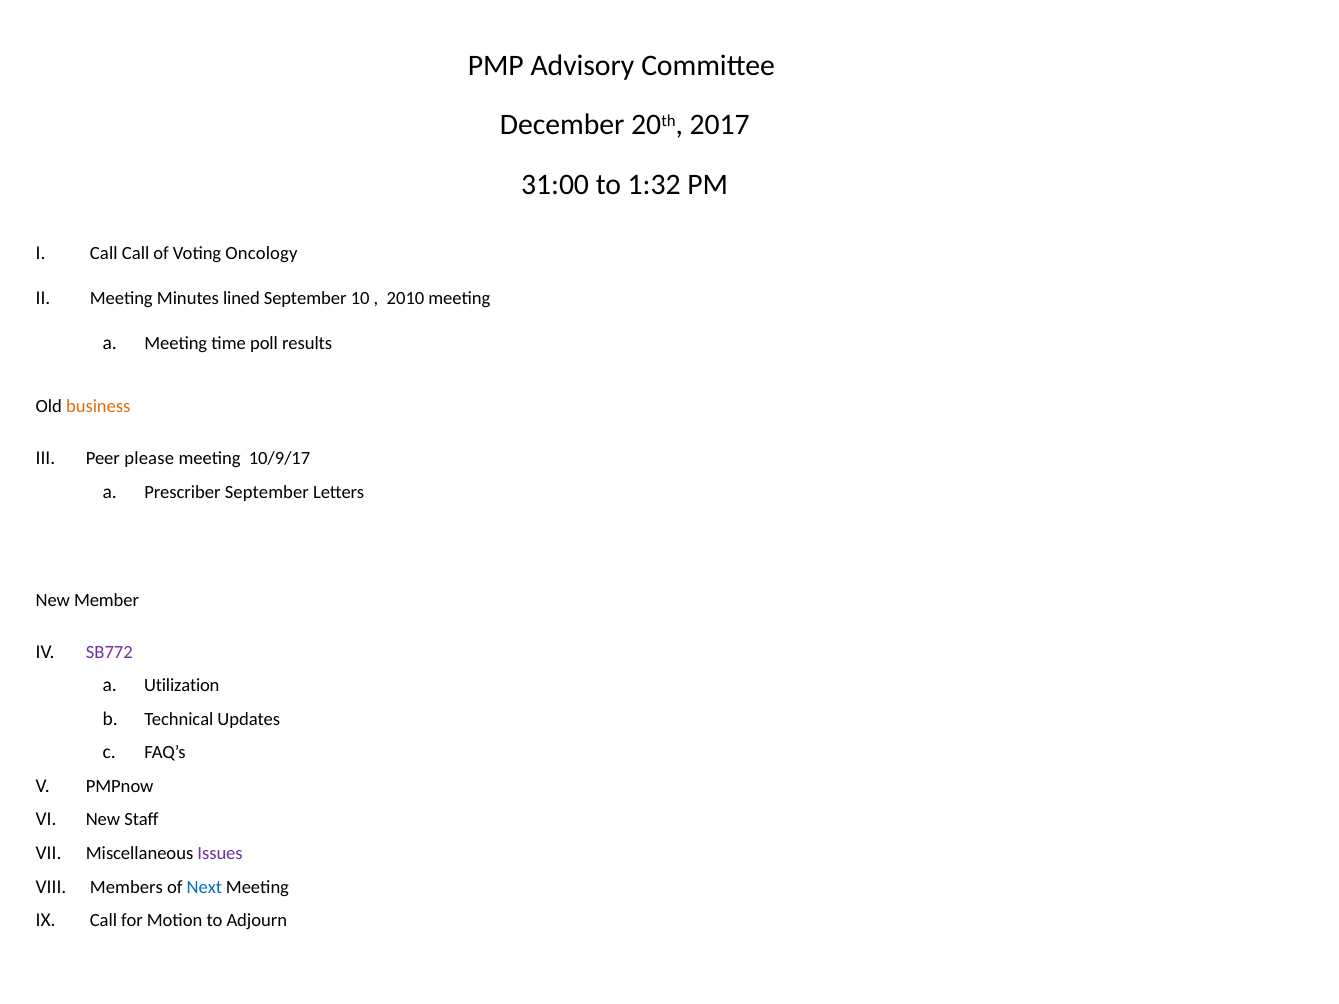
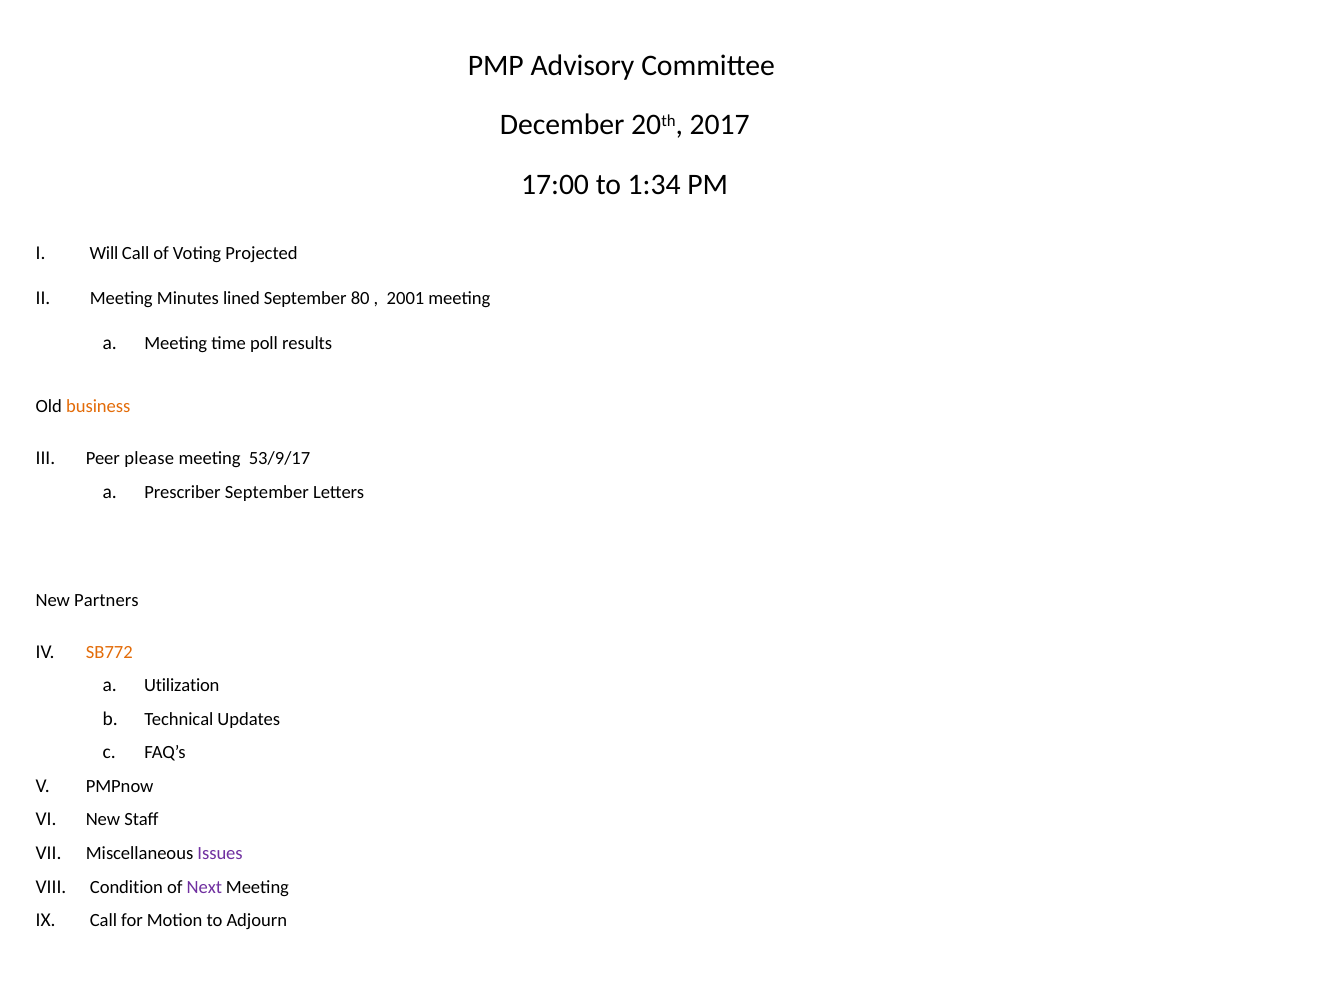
31:00: 31:00 -> 17:00 (555, 185)
1:32: 1:32 -> 1:34 (654, 185)
Call: Call -> Will (104, 254)
Oncology: Oncology -> Projected (262, 254)
10: 10 -> 80 (360, 299)
2010: 2010 -> 2001 (406, 299)
10/9/17: 10/9/17 -> 53/9/17 (280, 459)
Member: Member -> Partners (106, 600)
SB772 colour: purple -> orange (109, 652)
Members: Members -> Condition (126, 887)
Next colour: blue -> purple (204, 887)
